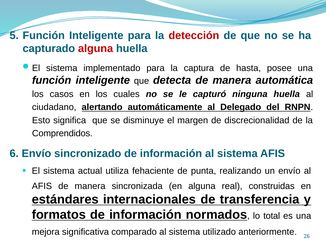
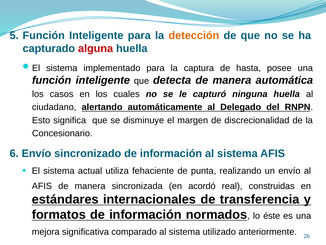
detección colour: red -> orange (194, 35)
Comprendidos: Comprendidos -> Concesionario (62, 133)
en alguna: alguna -> acordó (202, 186)
total: total -> éste (272, 215)
